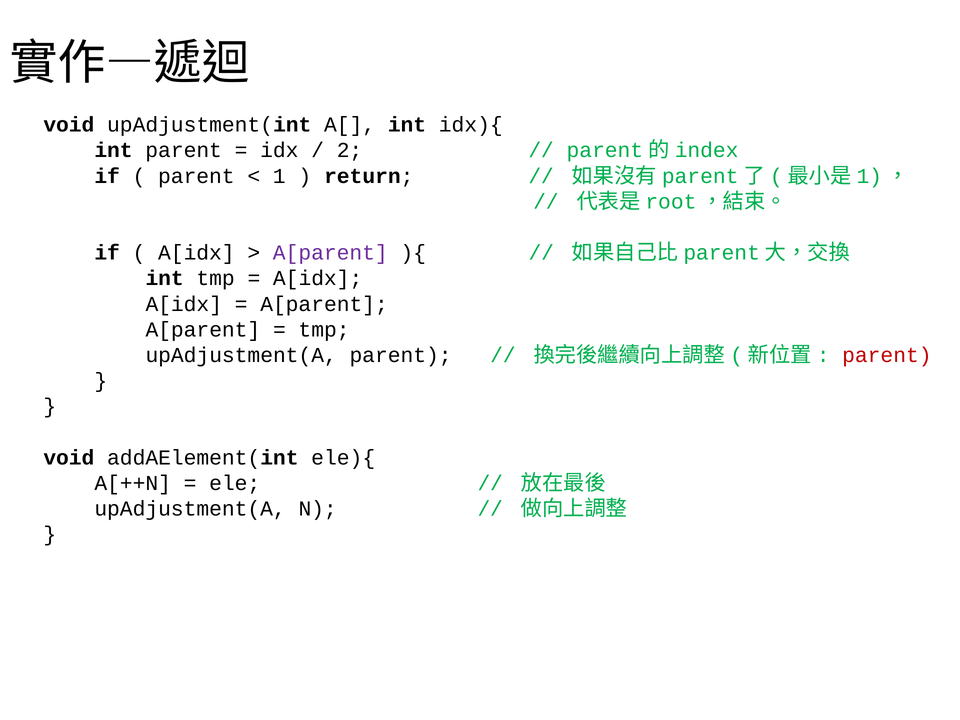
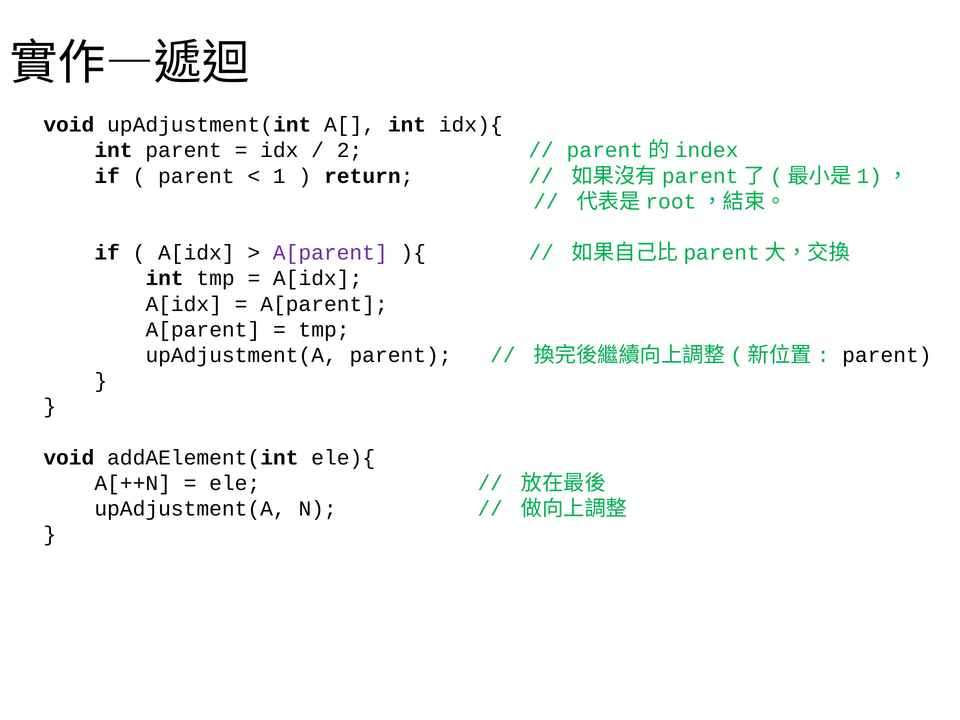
parent colour: red -> black (887, 355)
